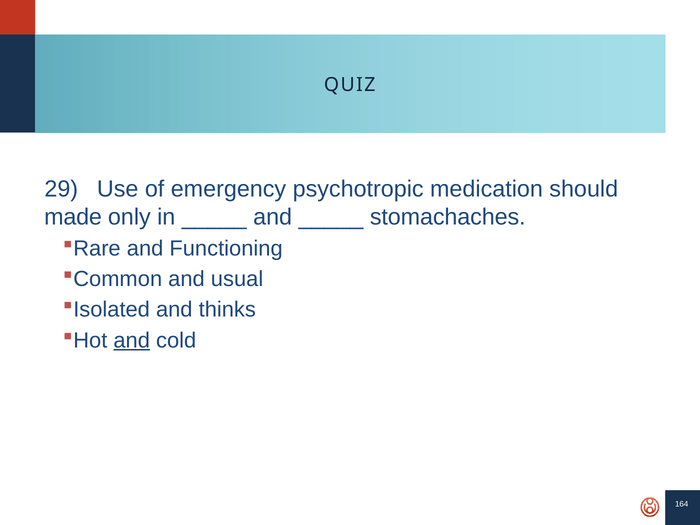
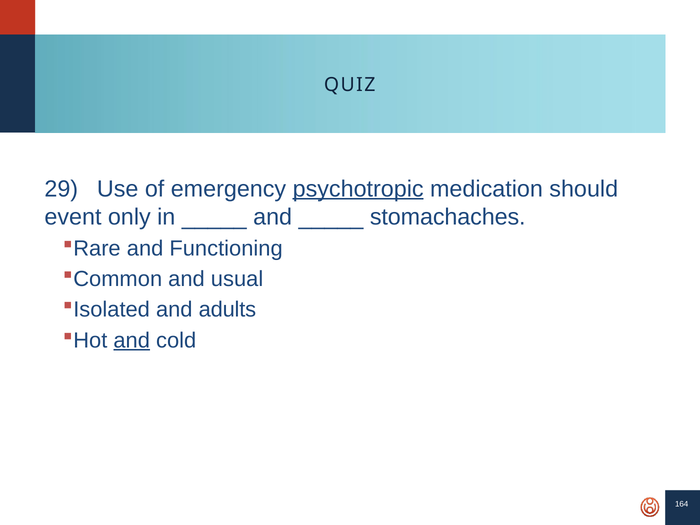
psychotropic underline: none -> present (358, 189)
made: made -> event (73, 217)
thinks: thinks -> adults (227, 310)
